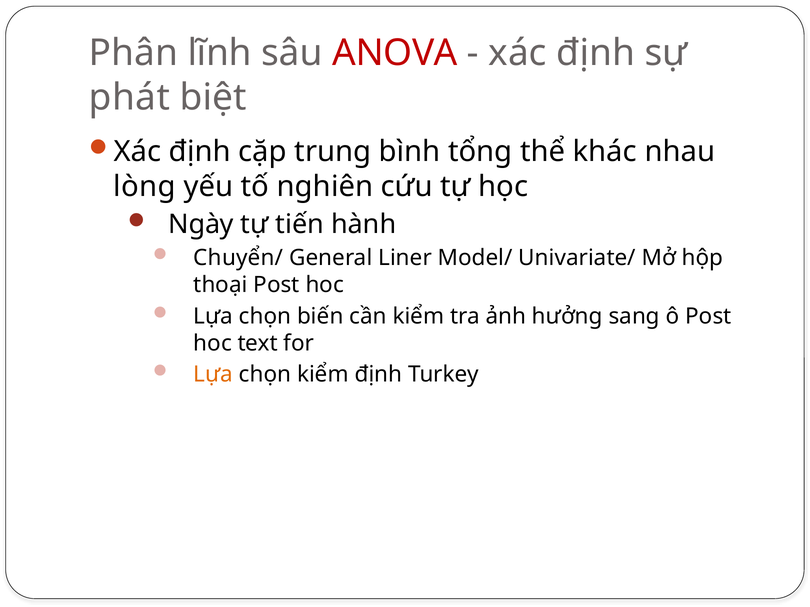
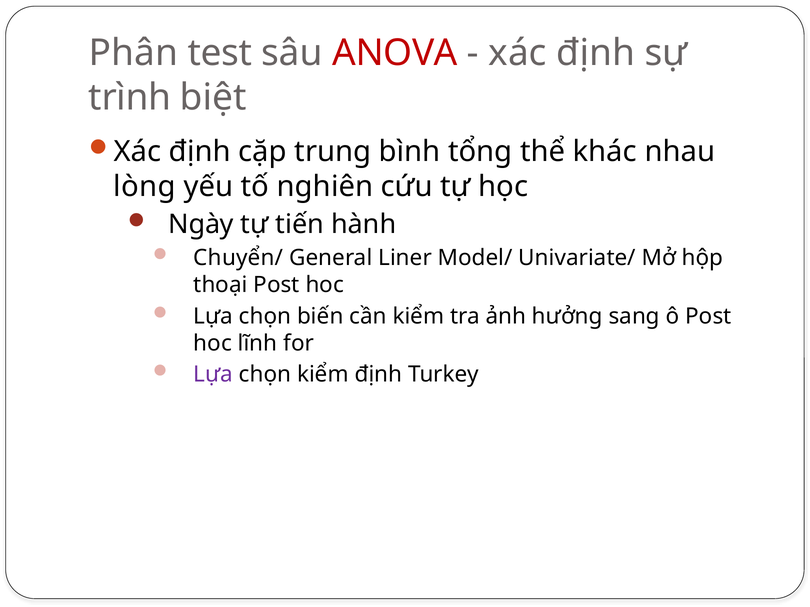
lĩnh: lĩnh -> test (220, 53)
phát: phát -> trình (130, 98)
text: text -> lĩnh (257, 343)
Lựa colour: orange -> purple (213, 375)
